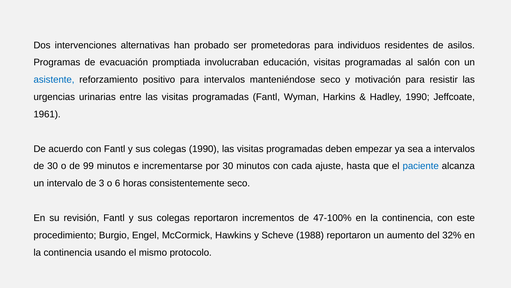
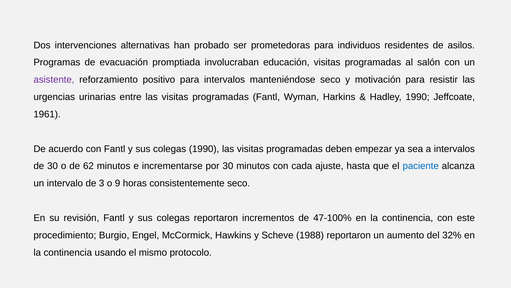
asistente colour: blue -> purple (54, 80)
99: 99 -> 62 (88, 166)
6: 6 -> 9 (118, 183)
